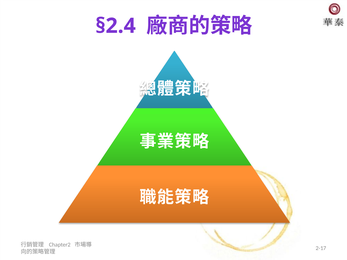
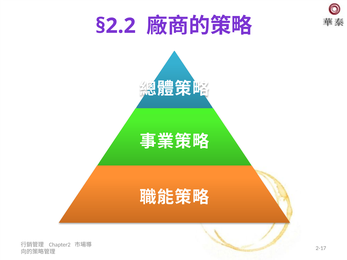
§2.4: §2.4 -> §2.2 (116, 26)
